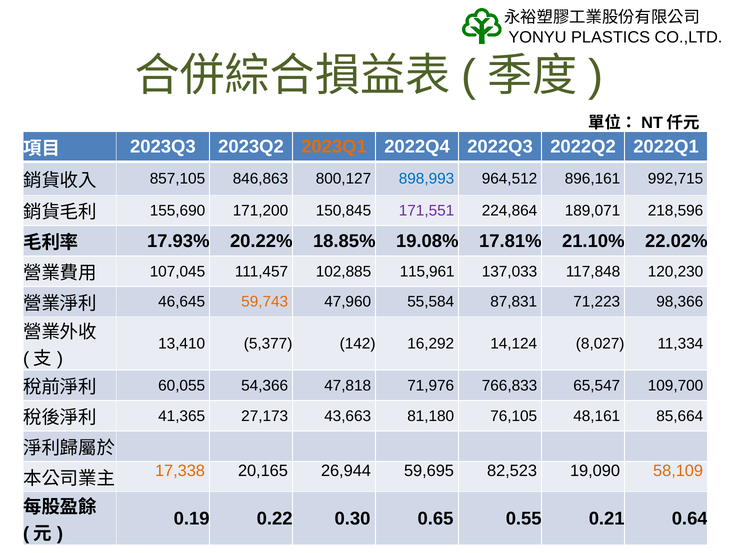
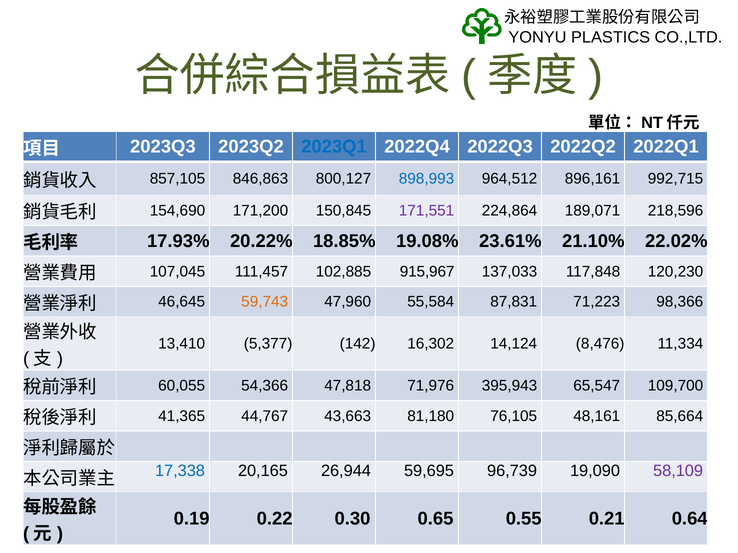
2023Q1 colour: orange -> blue (334, 147)
155,690: 155,690 -> 154,690 (177, 211)
17.81%: 17.81% -> 23.61% (510, 241)
115,961: 115,961 -> 915,967 (427, 272)
16,292: 16,292 -> 16,302 (431, 344)
8,027: 8,027 -> 8,476 (600, 344)
766,833: 766,833 -> 395,943 (510, 386)
27,173: 27,173 -> 44,767 (265, 416)
17,338 colour: orange -> blue (180, 471)
82,523: 82,523 -> 96,739 (512, 471)
58,109 colour: orange -> purple (678, 471)
